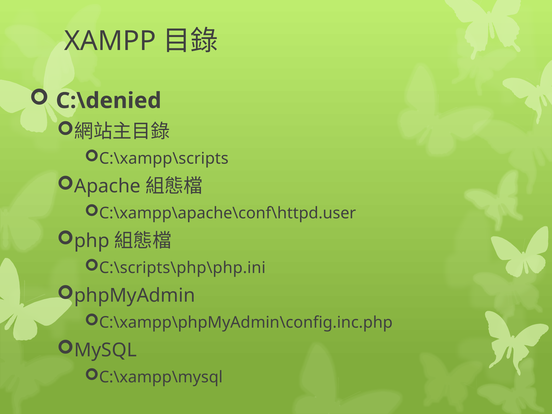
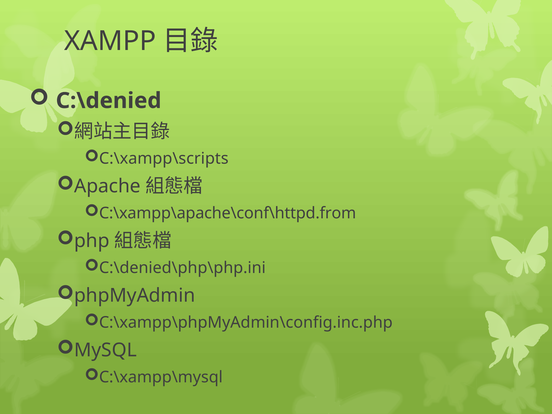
C:\xampp\apache\conf\httpd.user: C:\xampp\apache\conf\httpd.user -> C:\xampp\apache\conf\httpd.from (228, 213)
C:\scripts\php\php.ini: C:\scripts\php\php.ini -> C:\denied\php\php.ini (182, 268)
